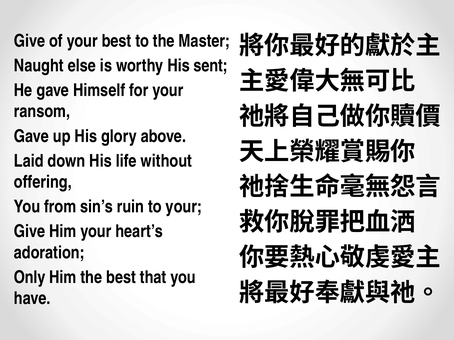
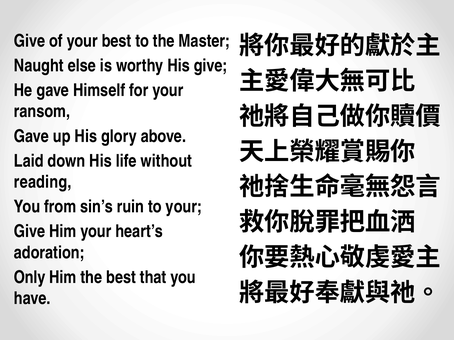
His sent: sent -> give (211, 66)
offering: offering -> reading (43, 182)
